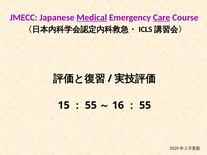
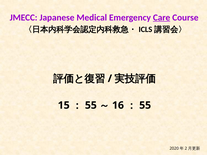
Medical underline: present -> none (92, 18)
